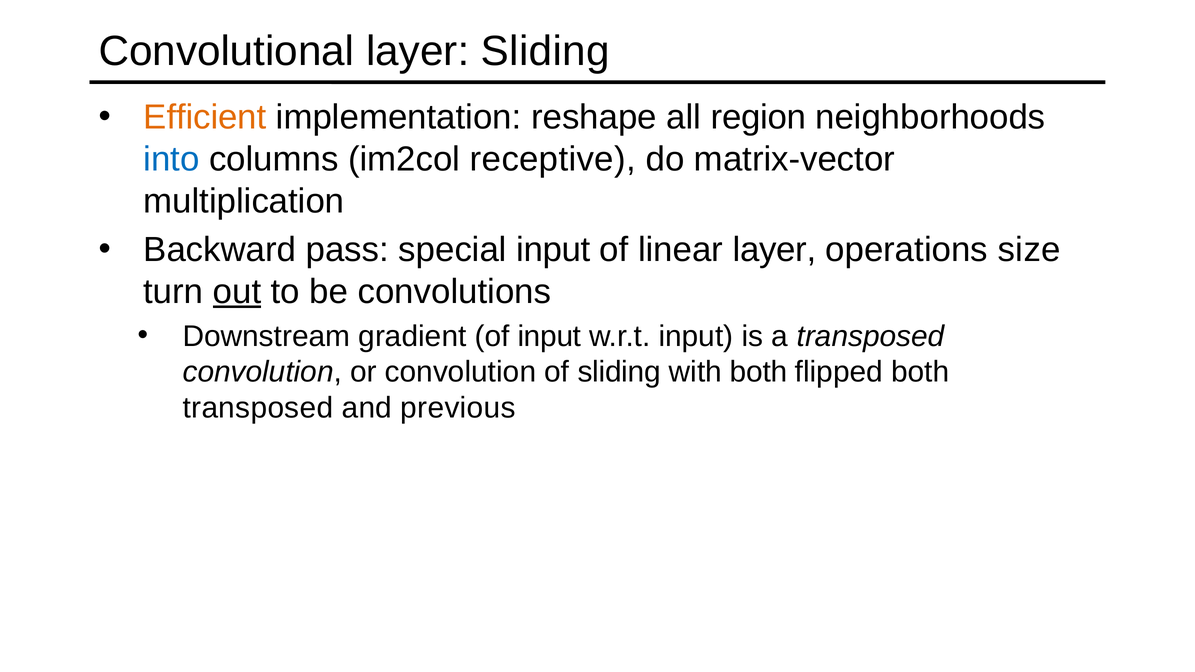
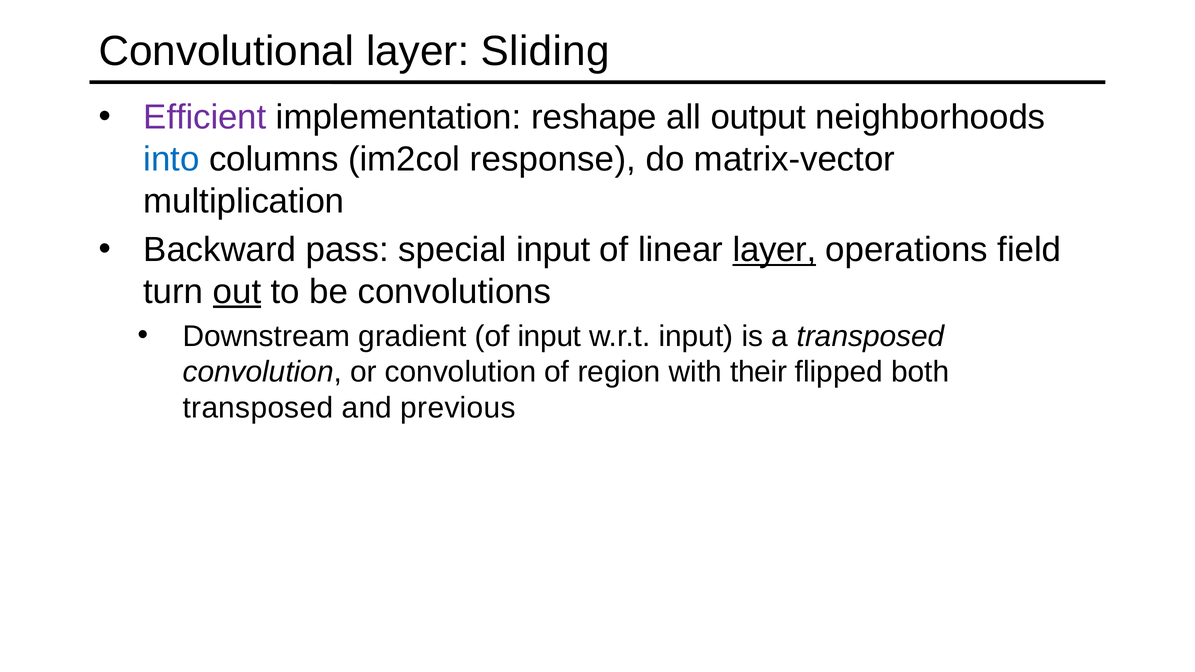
Efficient colour: orange -> purple (205, 117)
region: region -> output (758, 117)
receptive: receptive -> response (553, 159)
layer underline: none -> present (774, 250)
size: size -> field (1029, 250)
of sliding: sliding -> region (619, 372)
with both: both -> their (759, 372)
